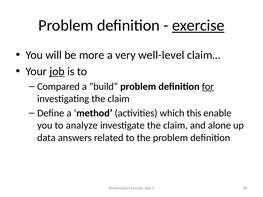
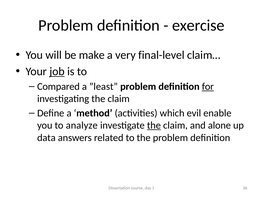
exercise underline: present -> none (198, 25)
more: more -> make (92, 55)
well-level: well-level -> final-level (161, 55)
”build: ”build -> ”least (103, 87)
this: this -> evil (194, 113)
the underline: none -> present (154, 126)
